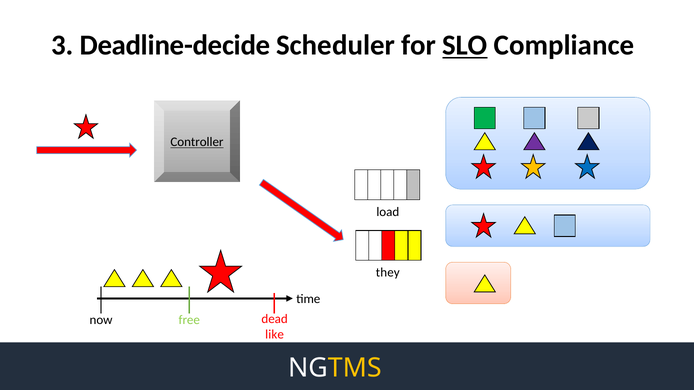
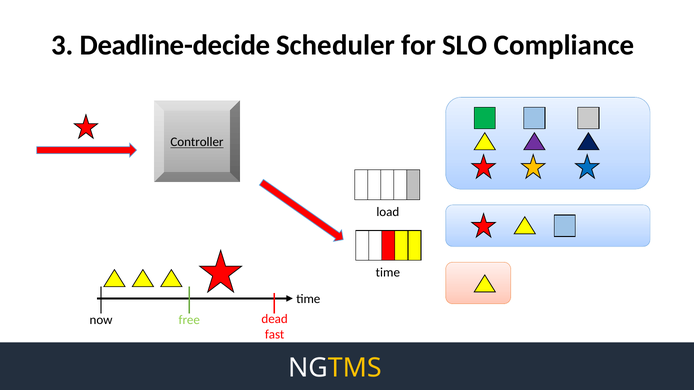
SLO underline: present -> none (465, 45)
they: they -> time (388, 273)
like: like -> fast (275, 335)
